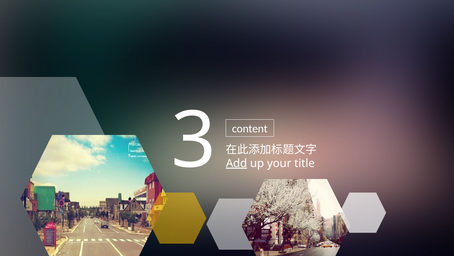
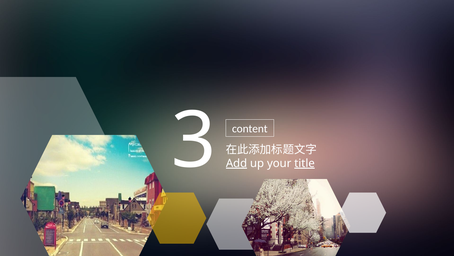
title underline: none -> present (305, 163)
